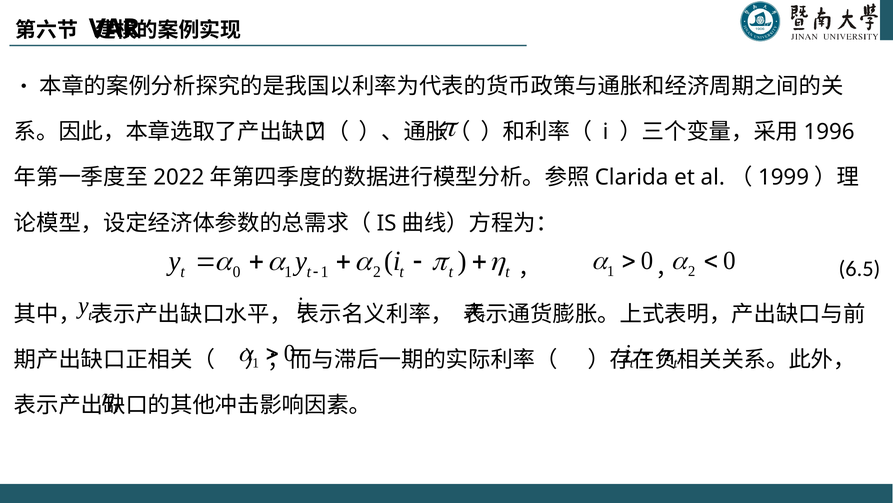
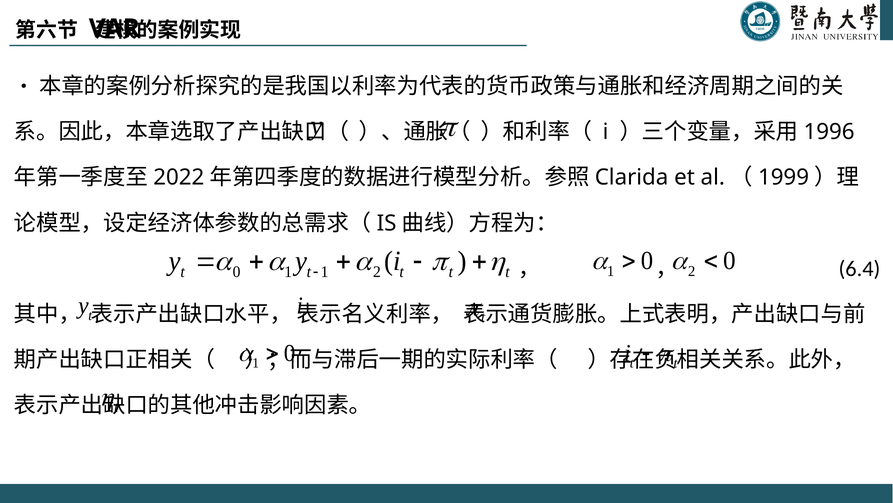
6.5: 6.5 -> 6.4 (859, 268)
